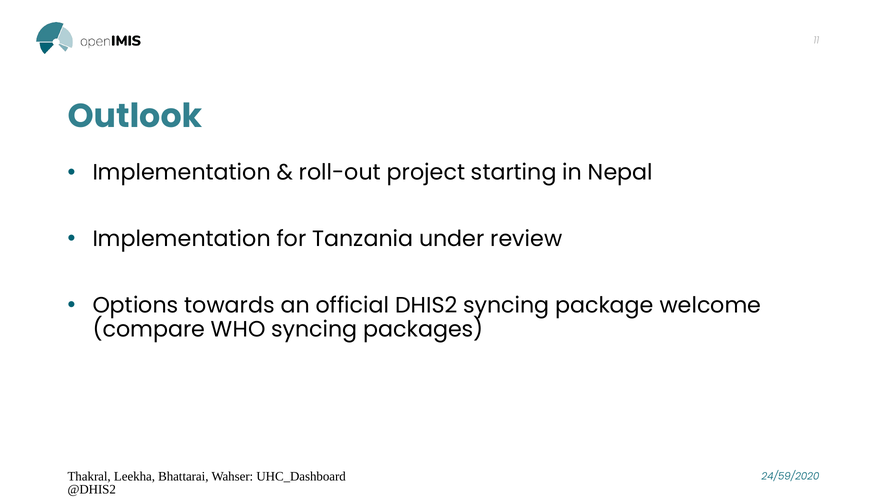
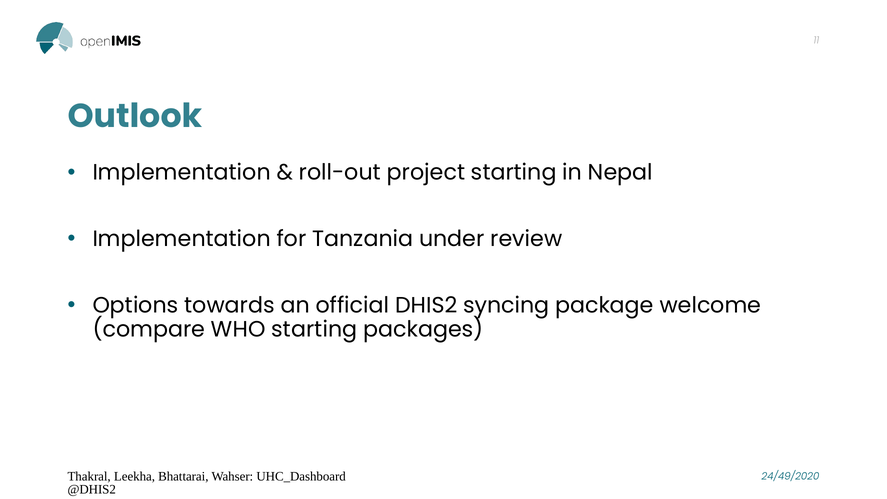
WHO syncing: syncing -> starting (314, 329)
24/59/2020: 24/59/2020 -> 24/49/2020 (790, 476)
